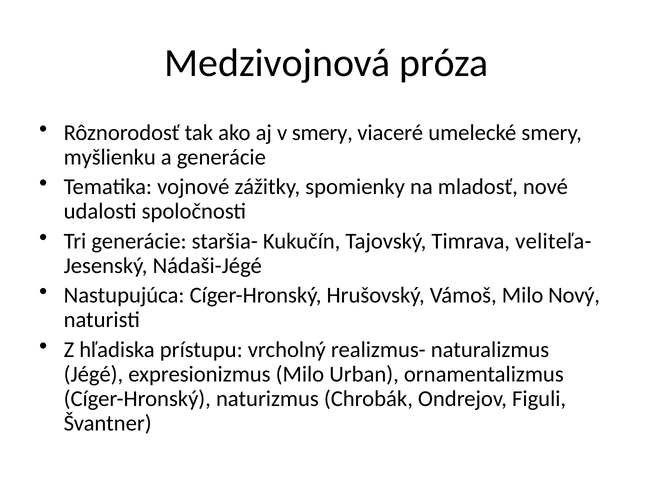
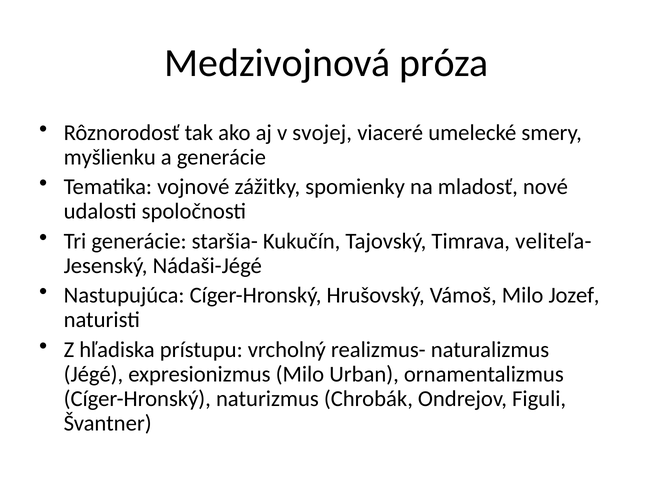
v smery: smery -> svojej (322, 133)
Nový: Nový -> Jozef (574, 295)
